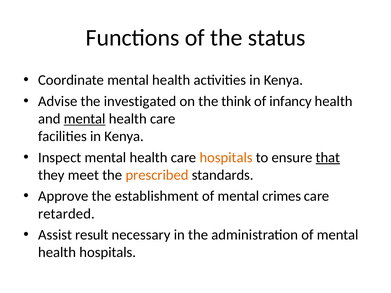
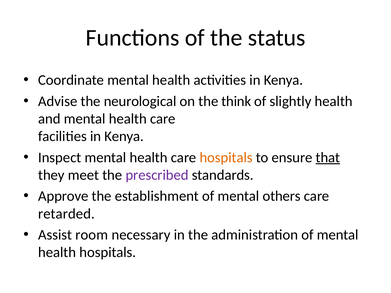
investigated: investigated -> neurological (140, 101)
infancy: infancy -> slightly (291, 101)
mental underline: present -> none (85, 119)
prescribed colour: orange -> purple (157, 175)
crimes: crimes -> others (282, 196)
result: result -> room (92, 235)
